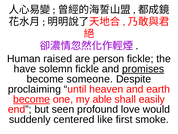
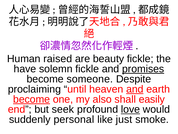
person: person -> beauty (109, 59)
and underline: none -> present (135, 89)
able: able -> also (102, 99)
seen: seen -> seek (63, 109)
love underline: none -> present (130, 109)
centered: centered -> personal (74, 119)
first: first -> just (124, 119)
